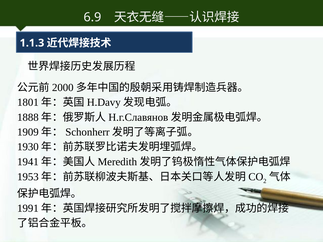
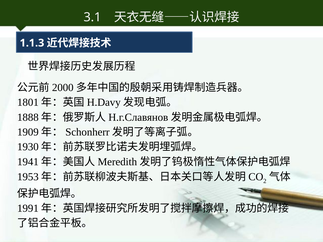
6.9: 6.9 -> 3.1 (92, 17)
